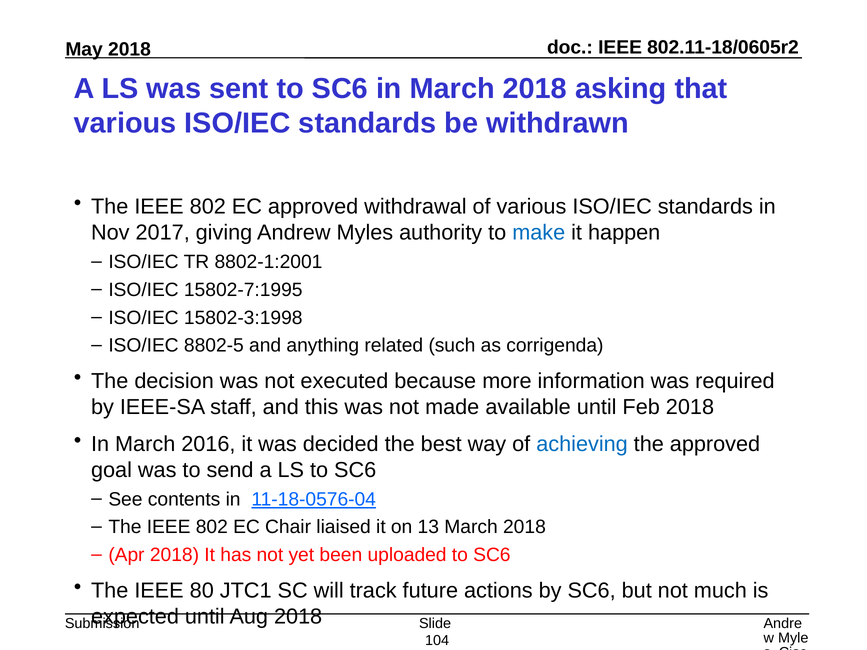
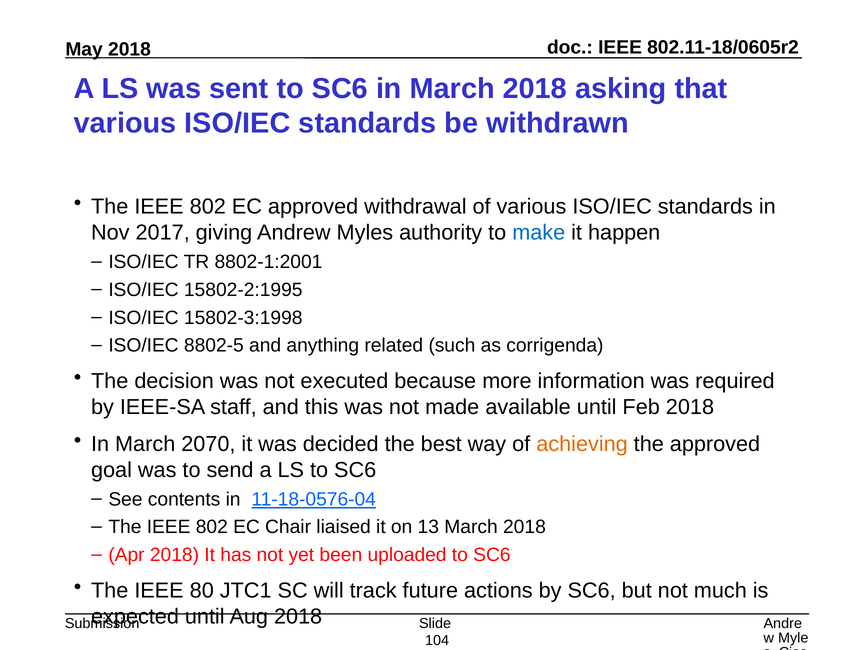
15802-7:1995: 15802-7:1995 -> 15802-2:1995 (243, 290)
2016: 2016 -> 2070 (208, 444)
achieving colour: blue -> orange (582, 444)
